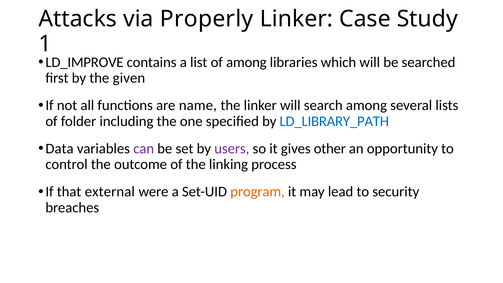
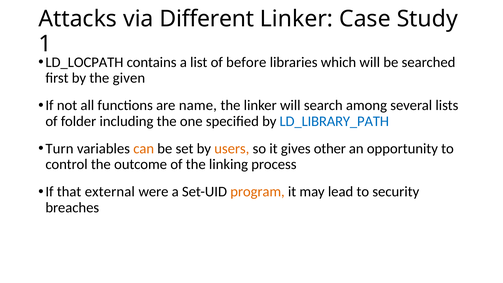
Properly: Properly -> Different (207, 19)
LD_IMPROVE: LD_IMPROVE -> LD_LOCPATH (84, 62)
of among: among -> before (246, 62)
Data: Data -> Turn (59, 149)
can colour: purple -> orange (144, 149)
users colour: purple -> orange (232, 149)
